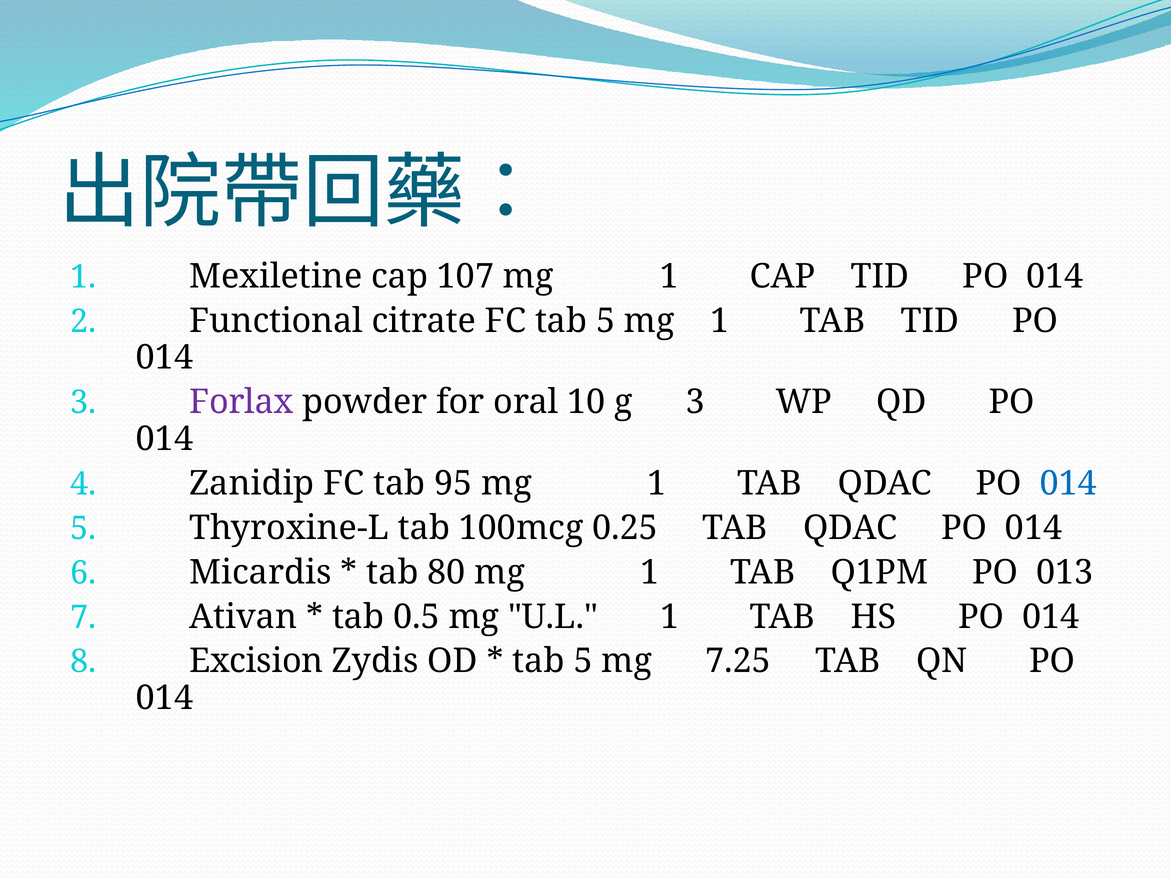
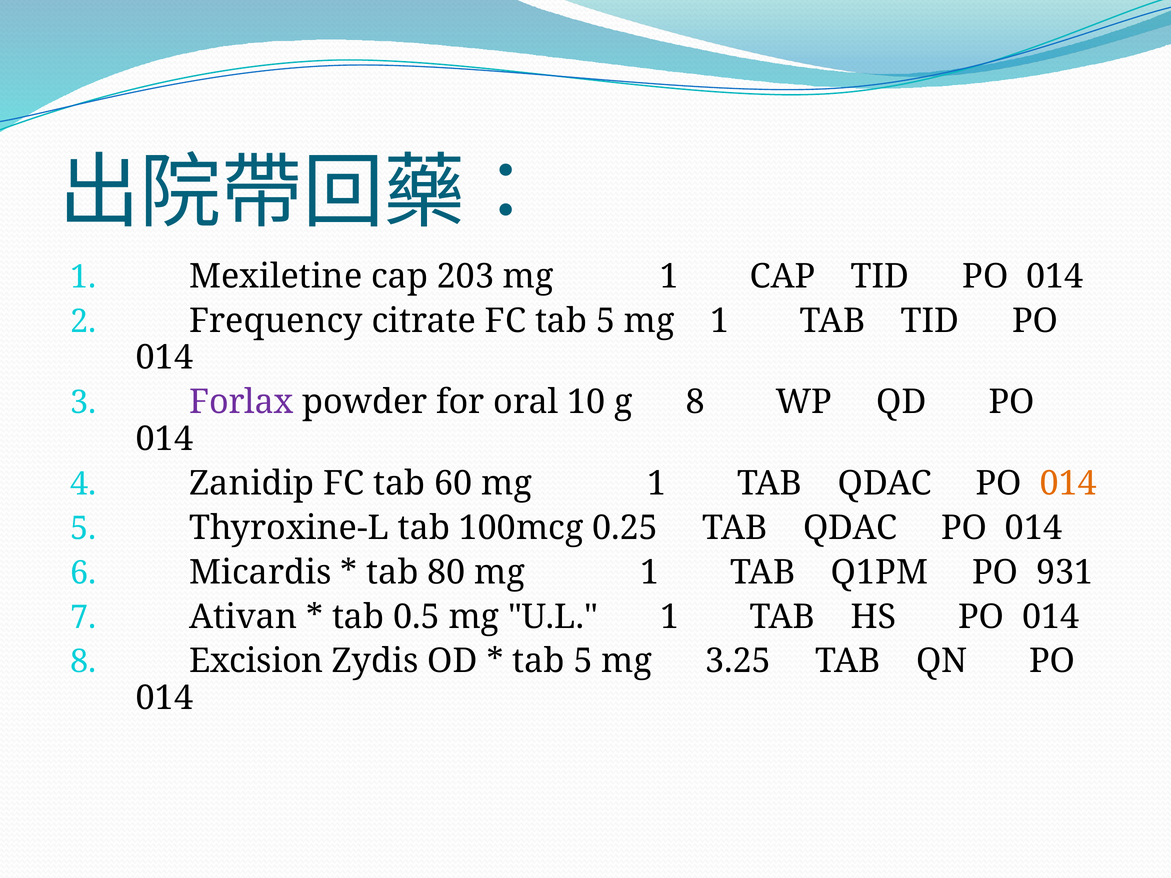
107: 107 -> 203 (465, 276)
Functional: Functional -> Frequency (276, 321)
g 3: 3 -> 8 (695, 402)
95: 95 -> 60 (453, 484)
014 colour: blue -> orange (1068, 484)
013: 013 -> 931 (1065, 572)
7.25: 7.25 -> 3.25 (738, 661)
